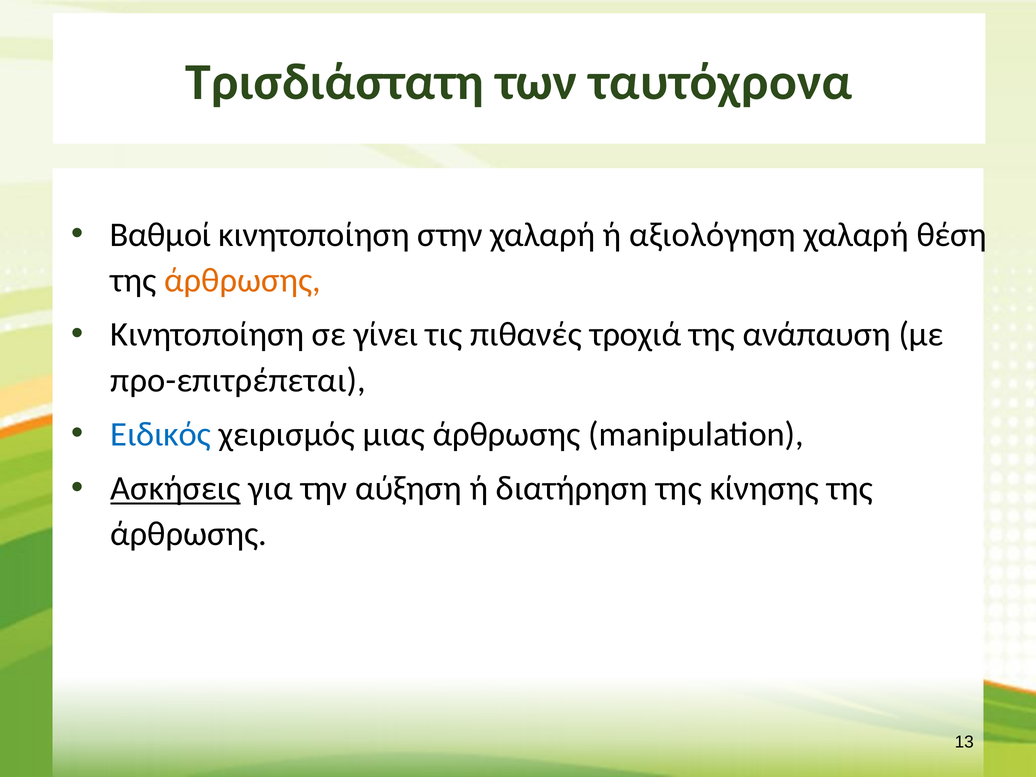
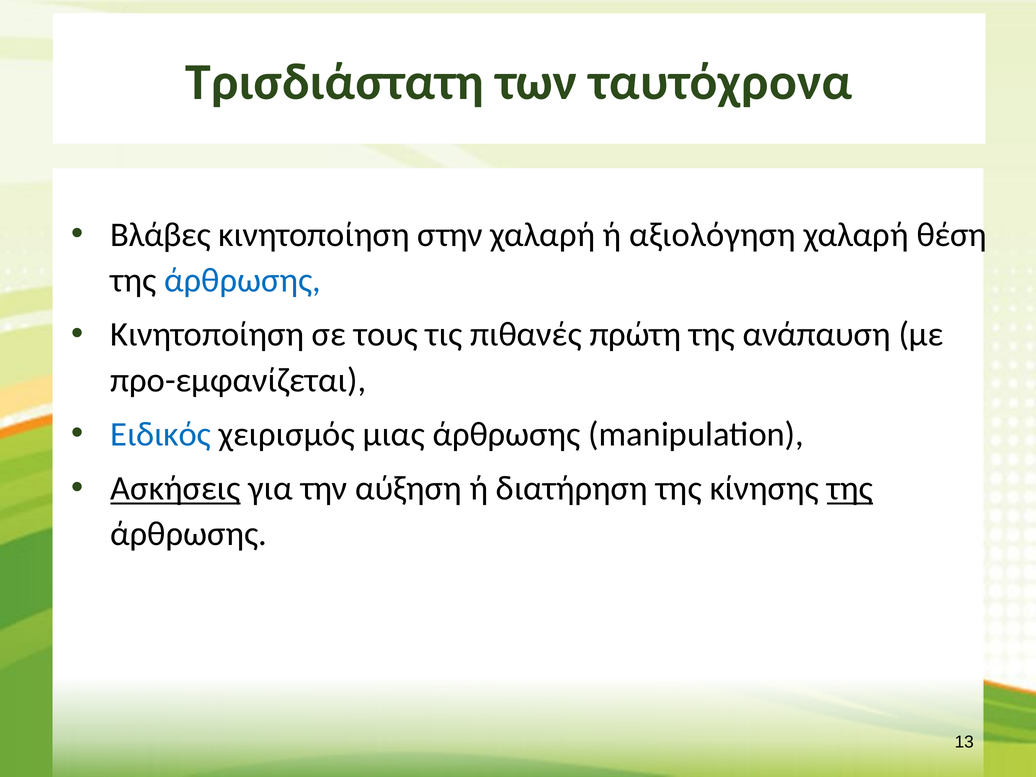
Βαθμοί: Βαθμοί -> Βλάβες (161, 235)
άρθρωσης colour: orange -> blue (243, 280)
γίνει: γίνει -> τους (386, 335)
τροχιά: τροχιά -> πρώτη (635, 335)
προ-επιτρέπεται: προ-επιτρέπεται -> προ-εμφανίζεται (238, 380)
της underline: none -> present (850, 489)
